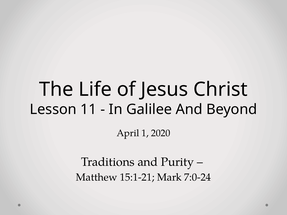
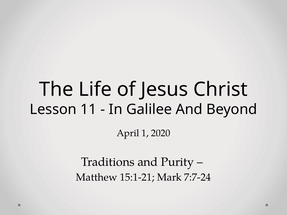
7:0-24: 7:0-24 -> 7:7-24 (198, 177)
